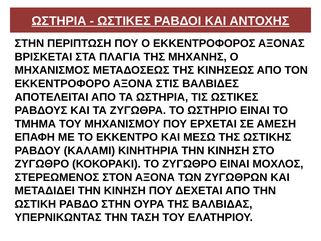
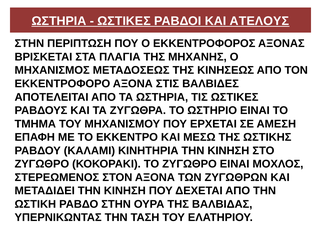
ΑΝΤΟΧΗΣ: ΑΝΤΟΧΗΣ -> ΑΤΕΛΟΥΣ (259, 21)
